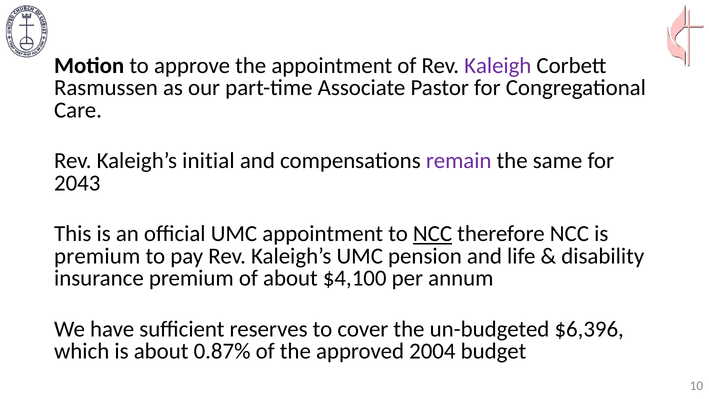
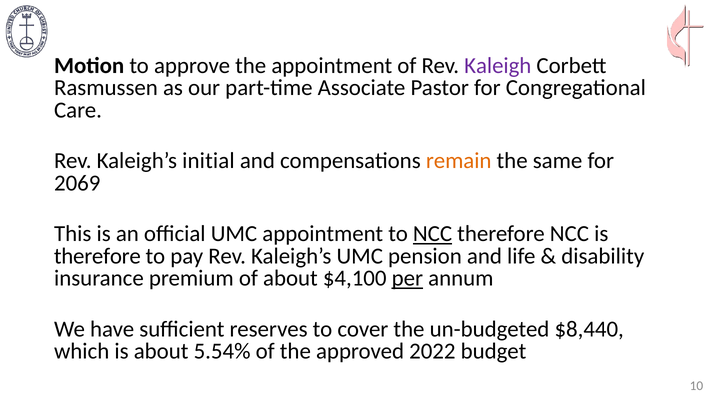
remain colour: purple -> orange (459, 161)
2043: 2043 -> 2069 (77, 183)
premium: premium -> therefore (97, 256)
per underline: none -> present (407, 278)
$6,396: $6,396 -> $8,440 (589, 329)
0.87%: 0.87% -> 5.54% (222, 351)
2004: 2004 -> 2022 (432, 351)
